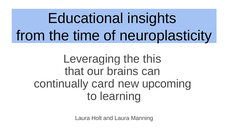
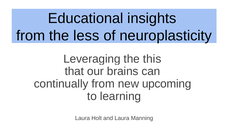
time: time -> less (86, 36)
continually card: card -> from (103, 84)
